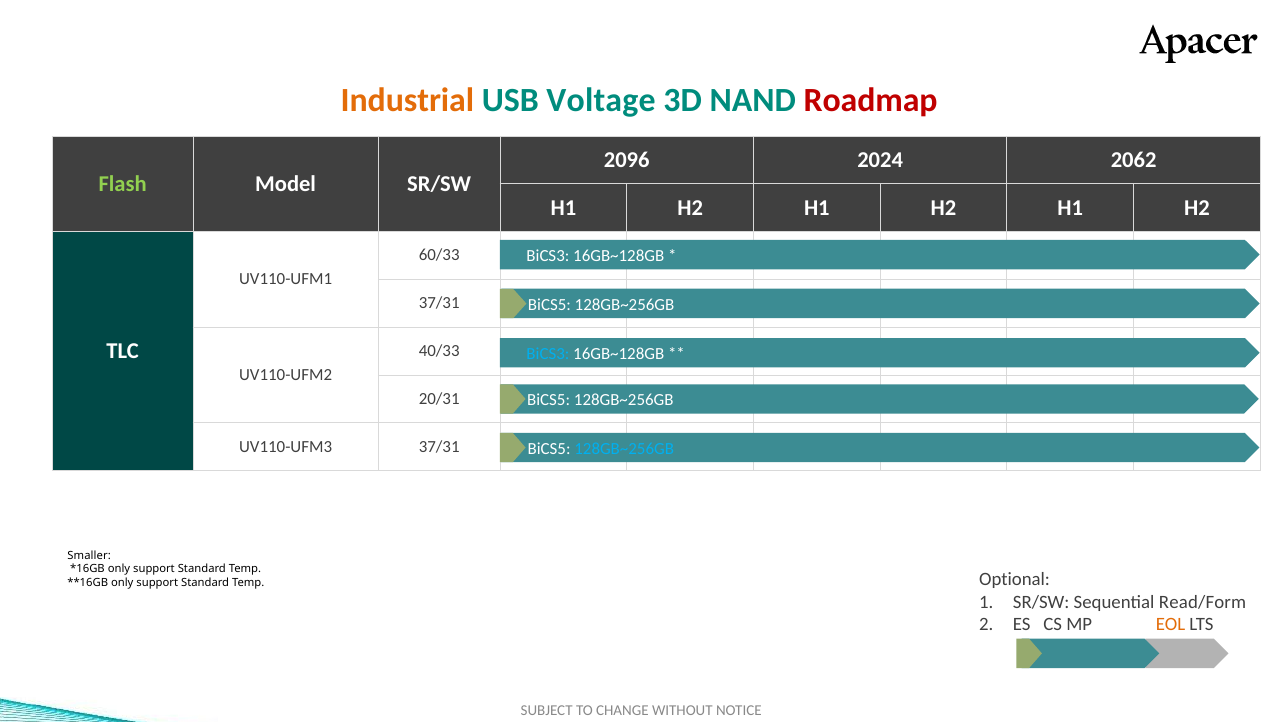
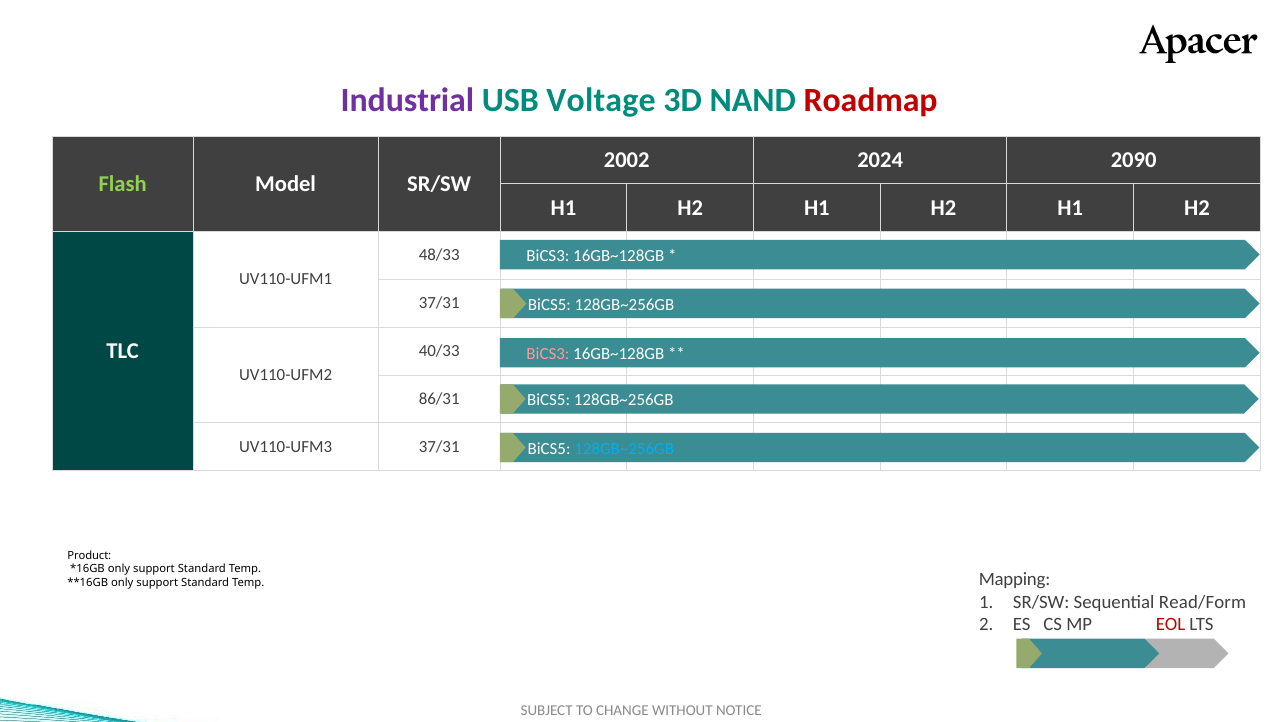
Industrial colour: orange -> purple (407, 100)
2096: 2096 -> 2002 (627, 160)
2062: 2062 -> 2090 (1134, 160)
60/33: 60/33 -> 48/33 (439, 255)
BiCS3 colour: light blue -> pink (548, 354)
20/31: 20/31 -> 86/31 (439, 399)
Smaller: Smaller -> Product (89, 556)
Optional: Optional -> Mapping (1015, 580)
EOL colour: orange -> red (1171, 625)
